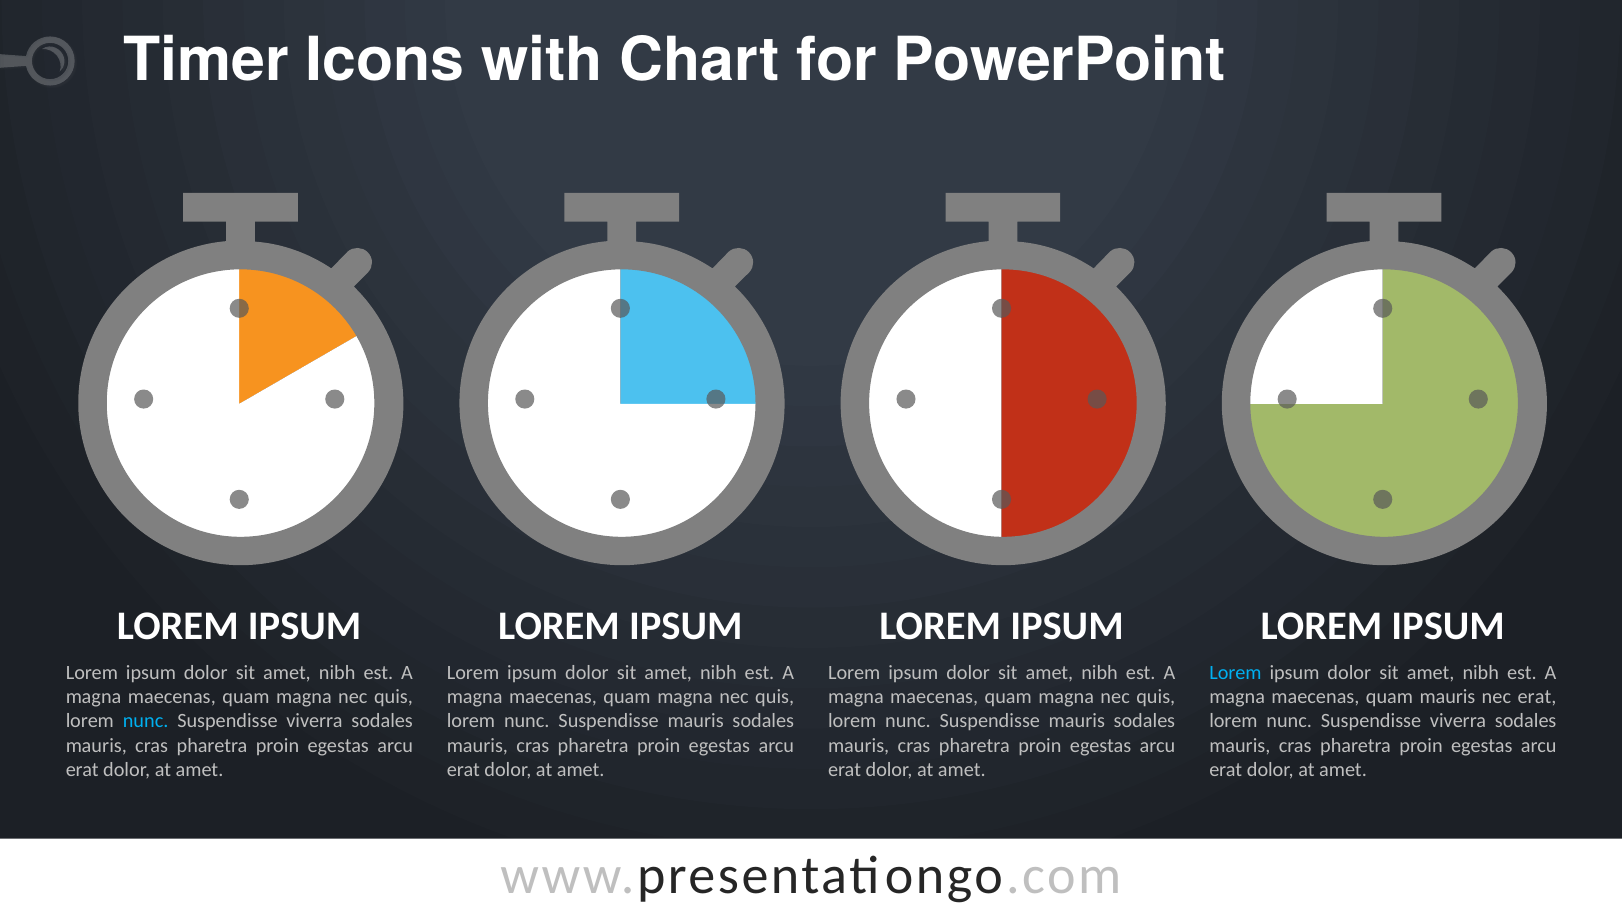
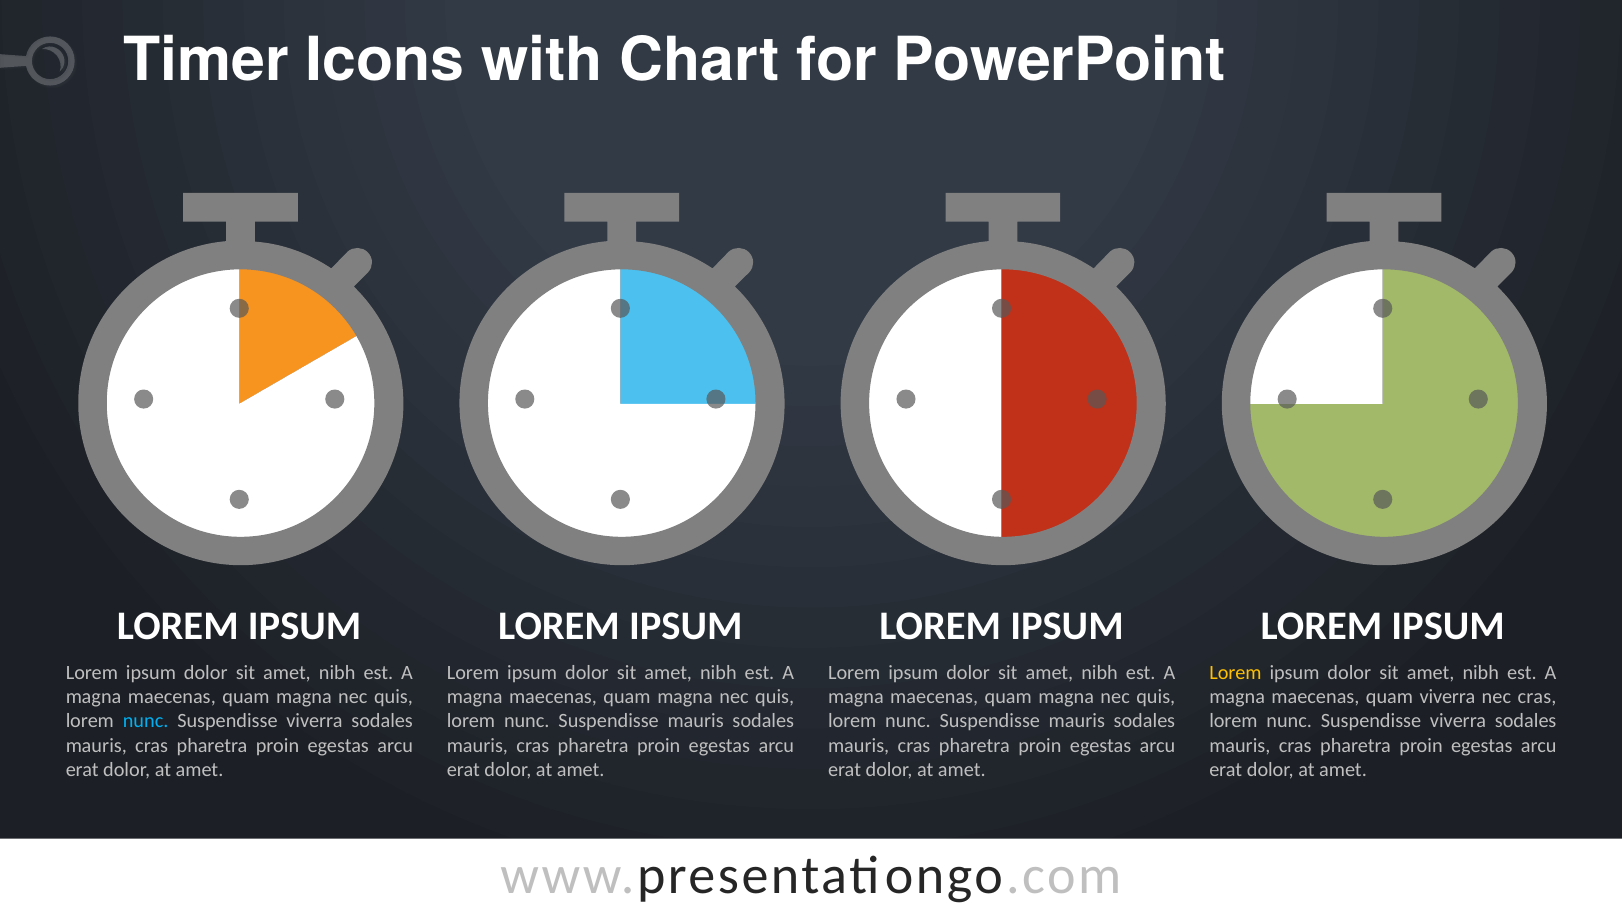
Lorem colour: light blue -> yellow (1235, 673)
quam mauris: mauris -> viverra (1448, 697)
nec erat: erat -> cras (1537, 697)
